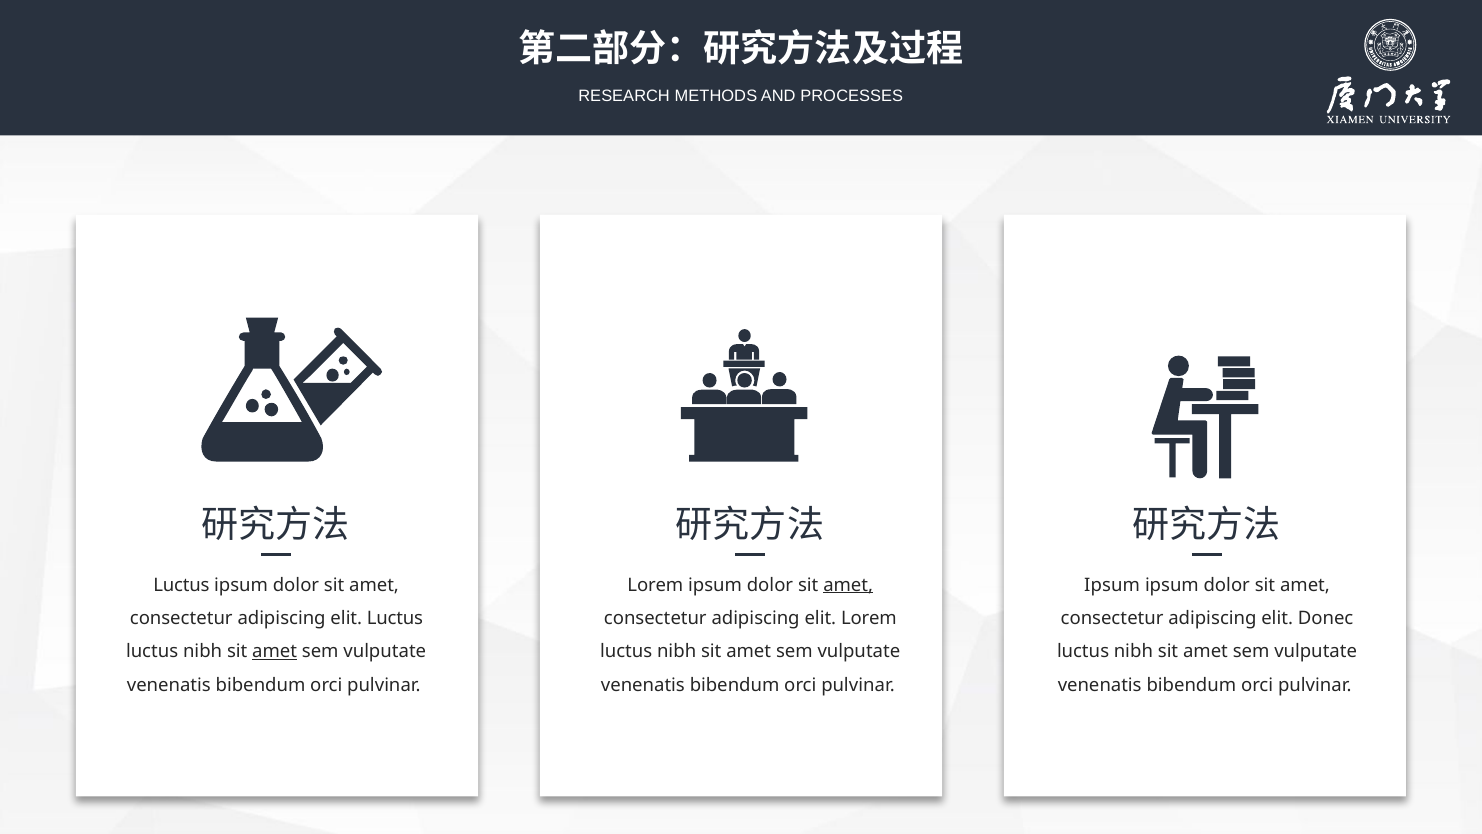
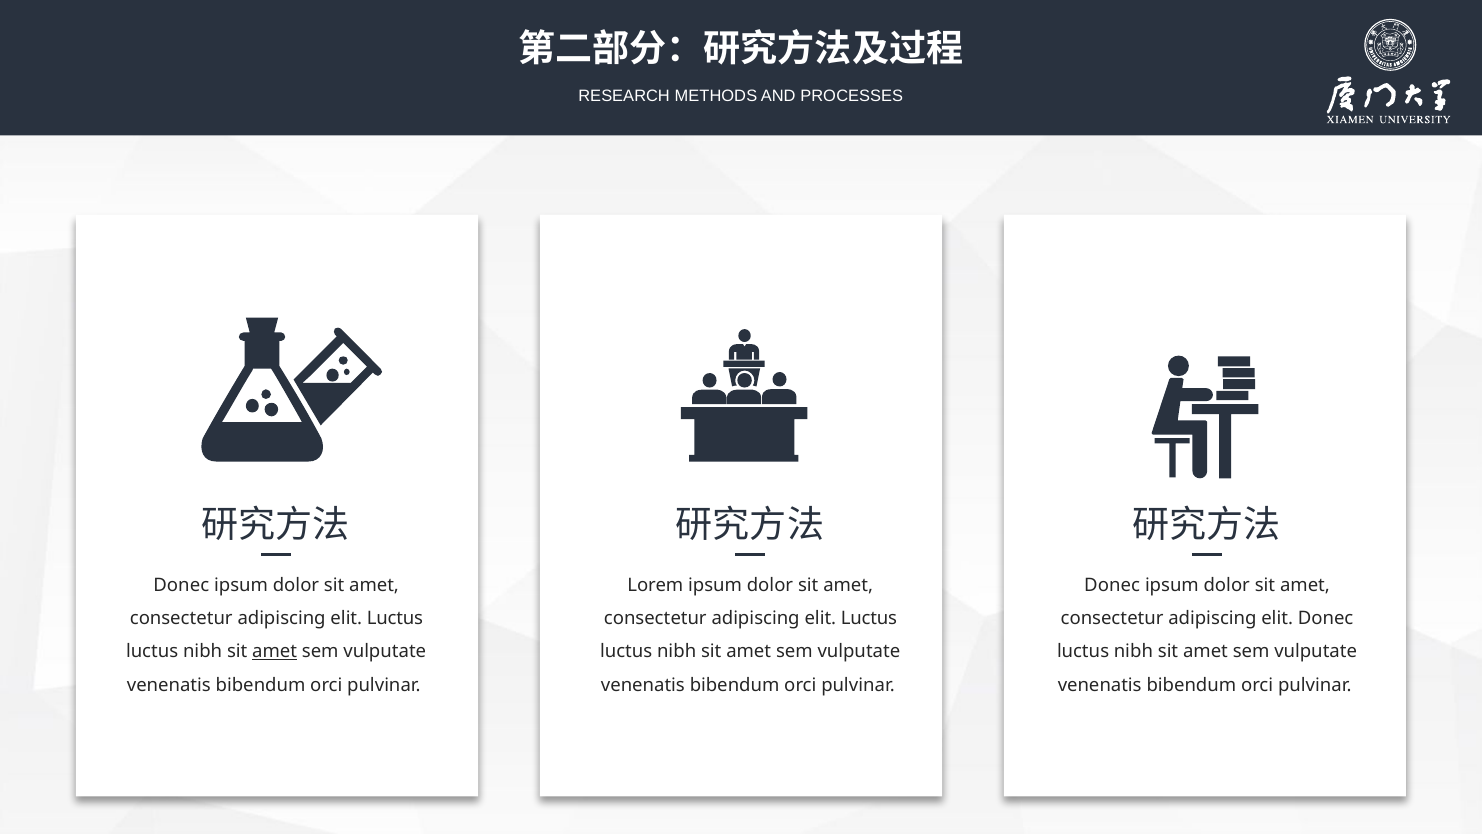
Luctus: Luctus -> Donec (181, 585)
amet underline: present -> none (848, 585)
Ipsum: Ipsum -> Donec (1112, 585)
Lorem: Lorem -> Luctus (869, 618)
